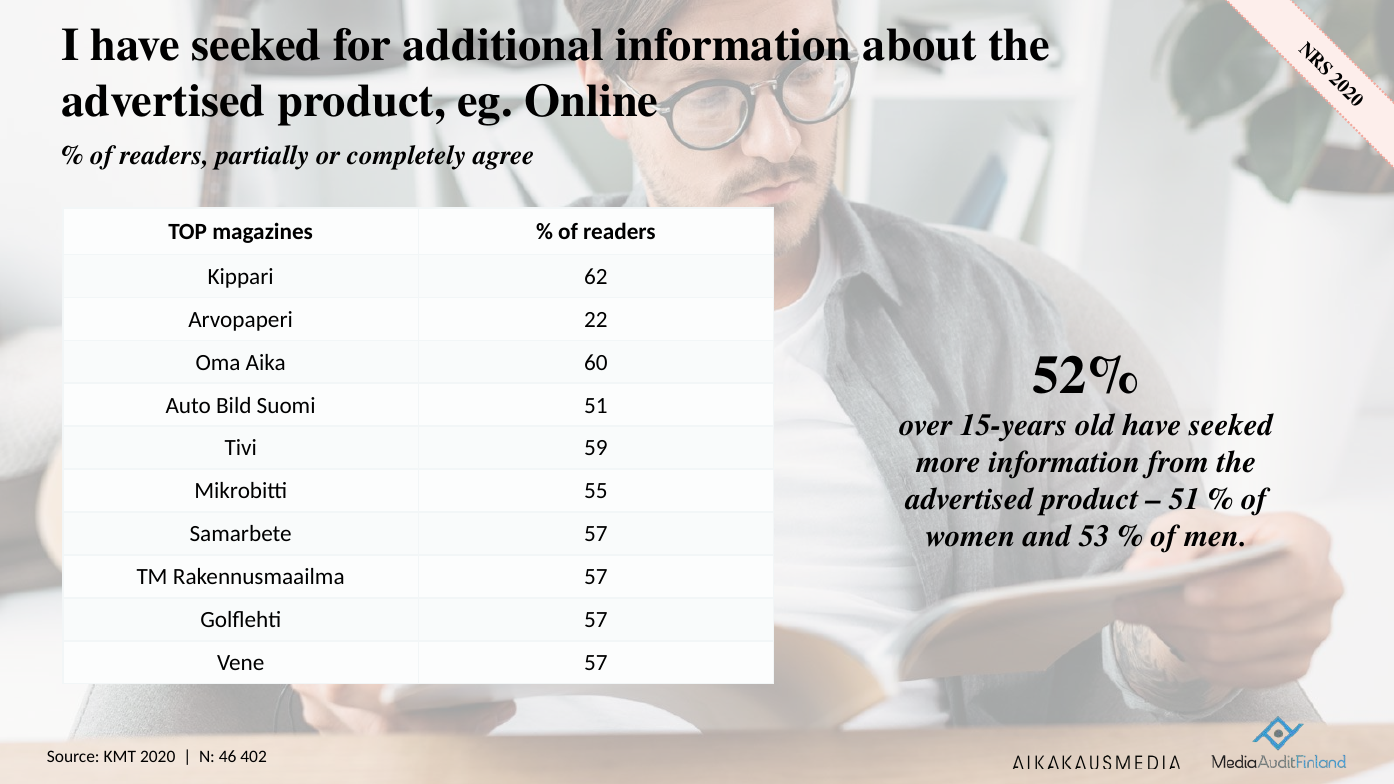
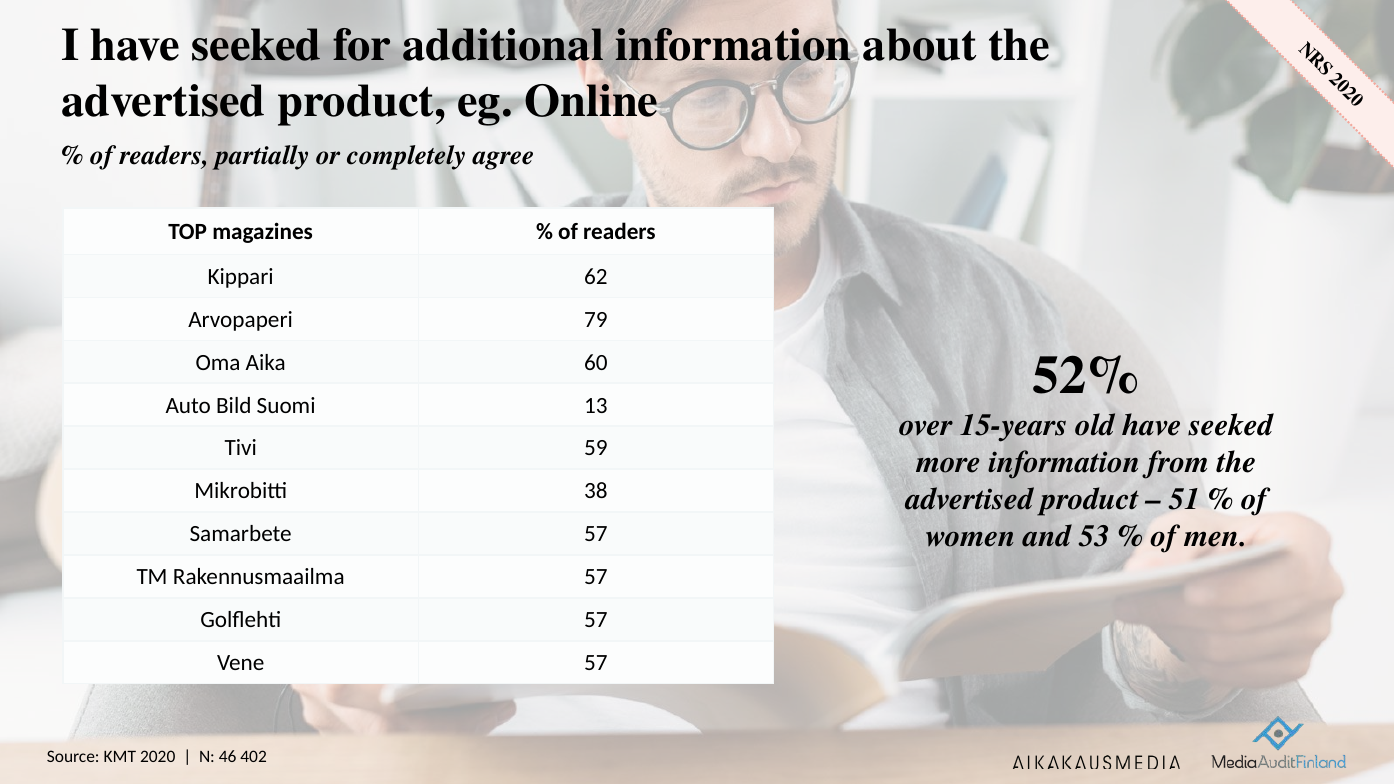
22: 22 -> 79 (596, 320)
Suomi 51: 51 -> 13 (596, 405)
55: 55 -> 38 (596, 491)
